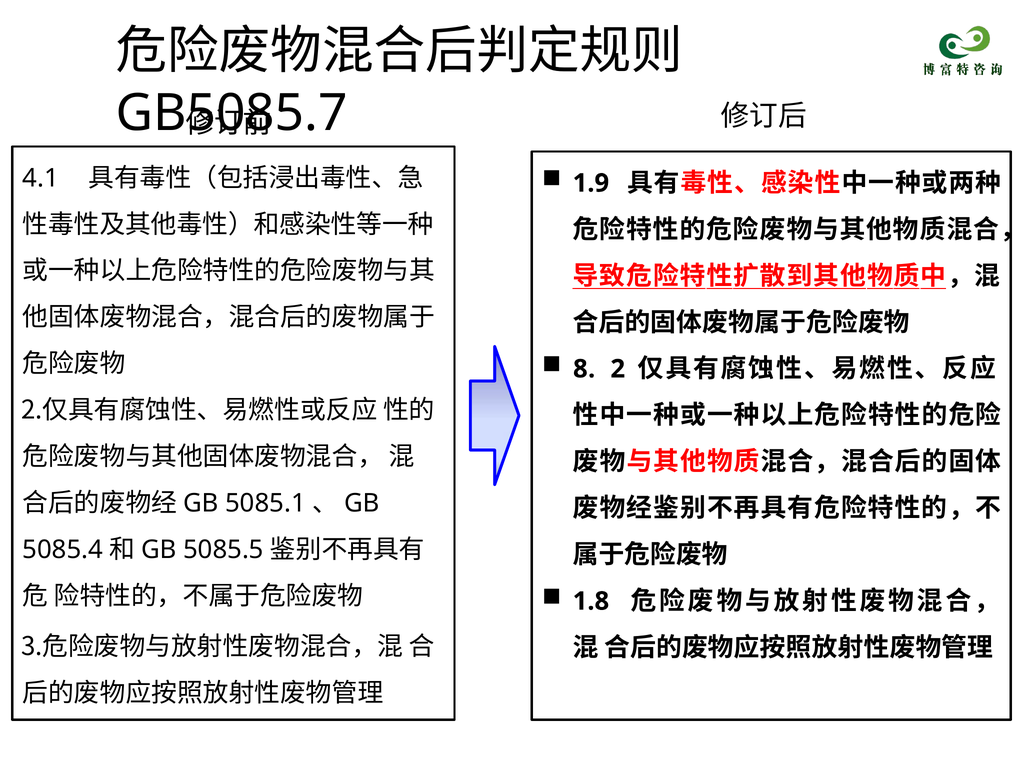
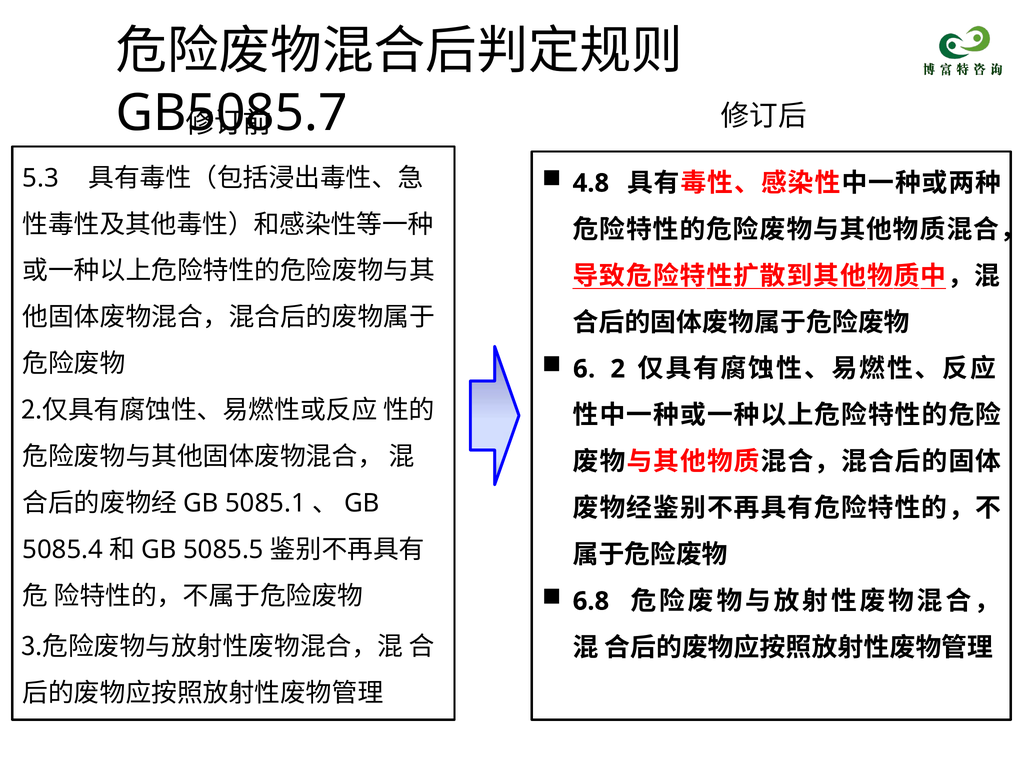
1.9: 1.9 -> 4.8 (591, 183)
4.1: 4.1 -> 5.3 (41, 178)
8: 8 -> 6 (584, 369)
1.8: 1.8 -> 6.8 (591, 601)
